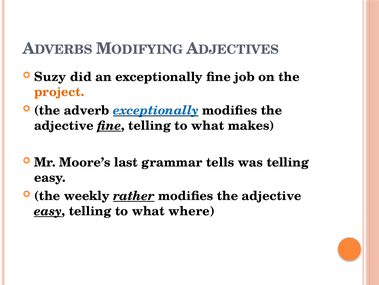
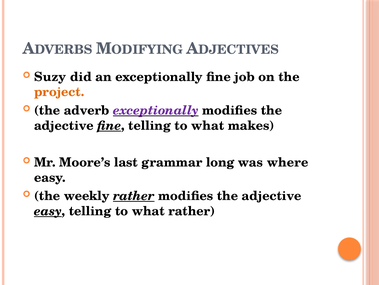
exceptionally colour: blue -> purple (156, 110)
tells: tells -> long (220, 162)
was telling: telling -> where (288, 162)
what where: where -> rather (192, 211)
